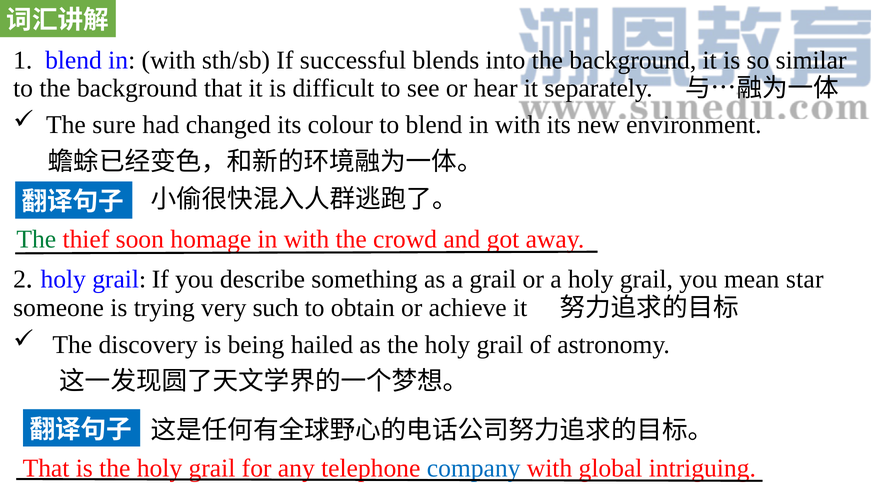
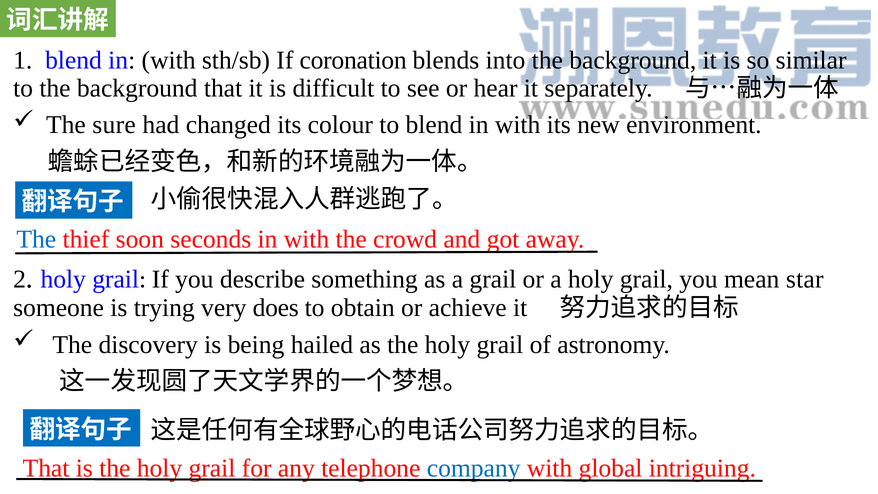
successful: successful -> coronation (353, 60)
The colour: green -> blue (36, 239)
homage: homage -> seconds (211, 239)
such: such -> does (276, 308)
